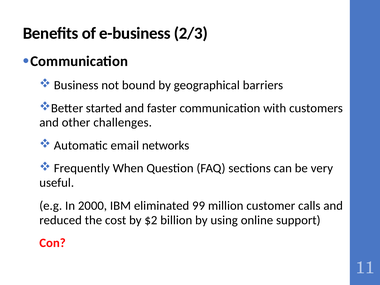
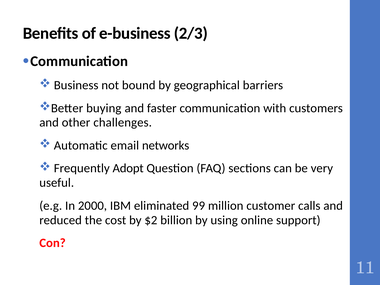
started: started -> buying (104, 108)
When: When -> Adopt (128, 168)
